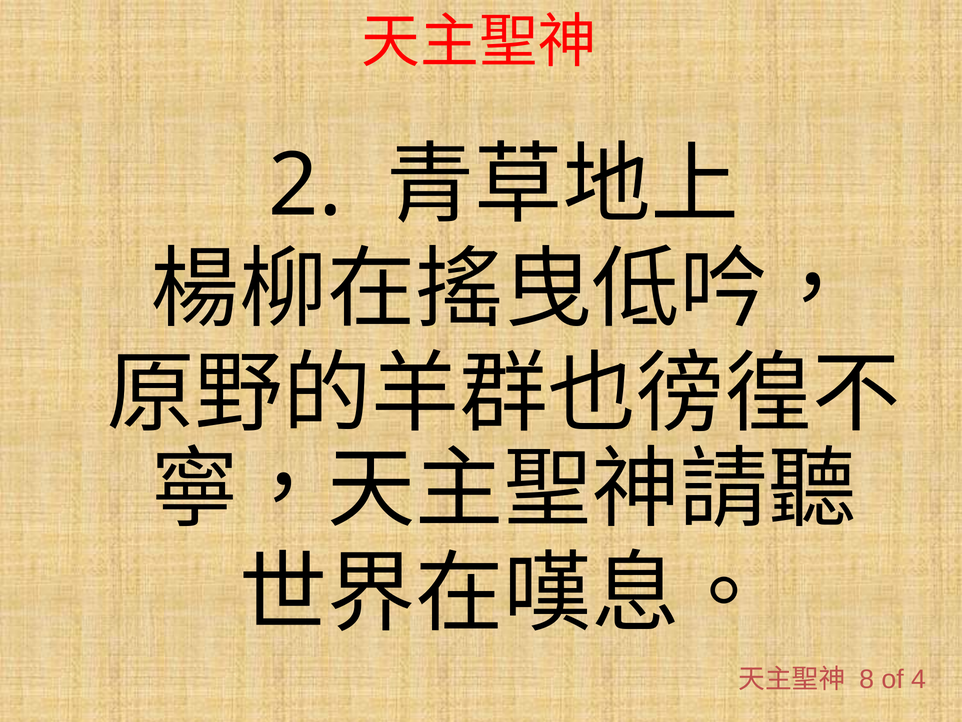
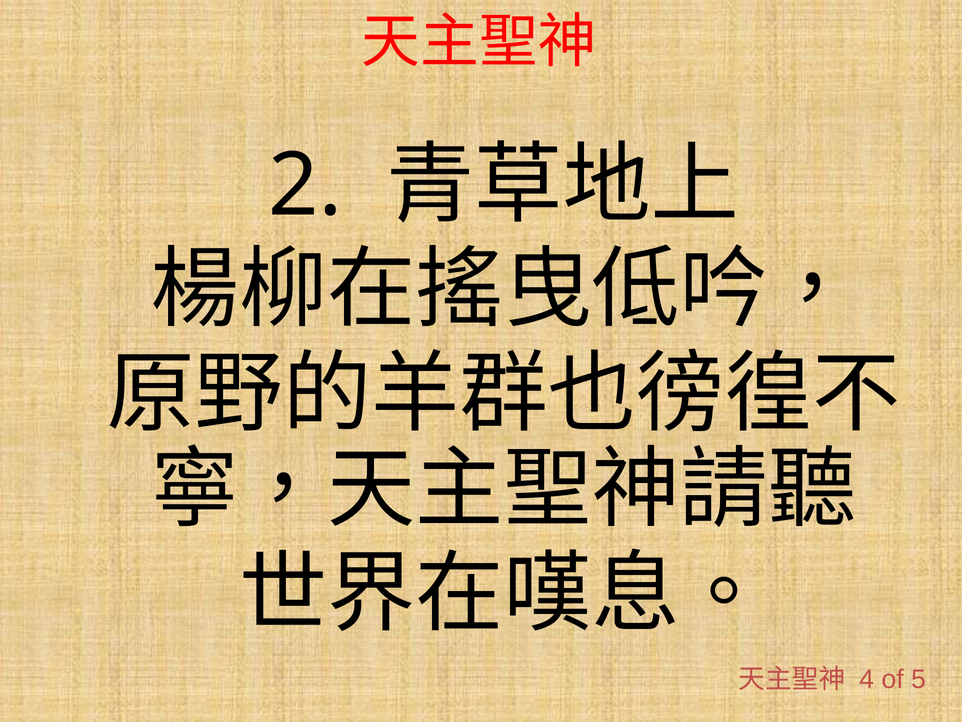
8: 8 -> 4 (867, 679)
4: 4 -> 5 (919, 679)
